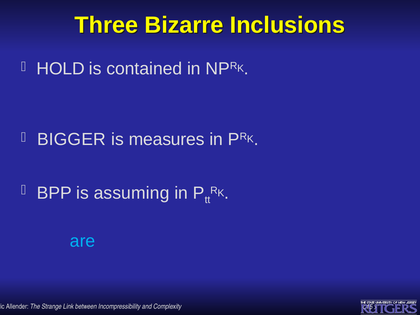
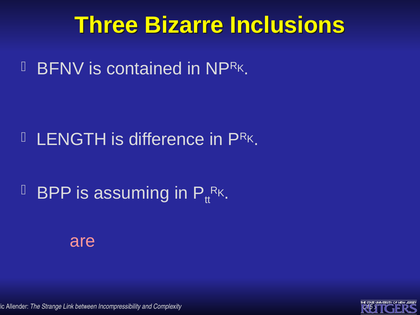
HOLD: HOLD -> BFNV (60, 69)
BIGGER: BIGGER -> LENGTH (72, 139)
is measures: measures -> difference (167, 139)
are colour: light blue -> pink (83, 241)
